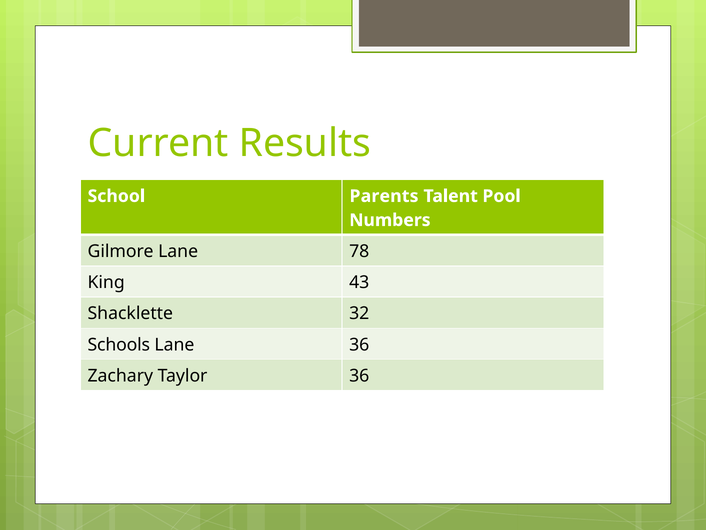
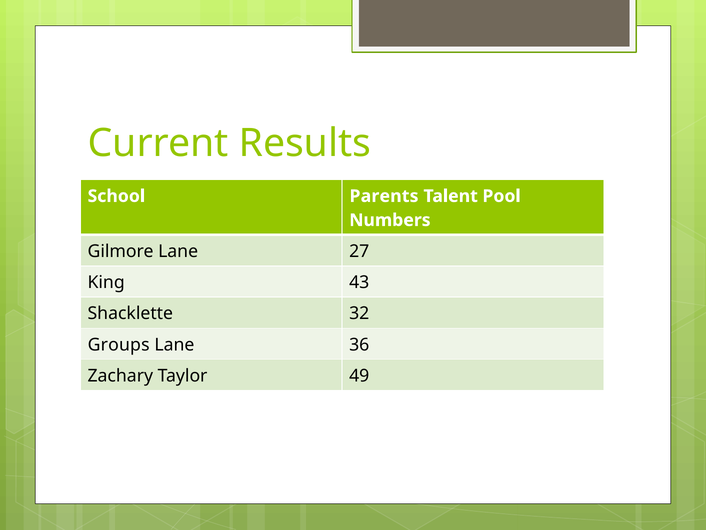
78: 78 -> 27 (359, 251)
Schools: Schools -> Groups (119, 344)
Taylor 36: 36 -> 49 (359, 375)
